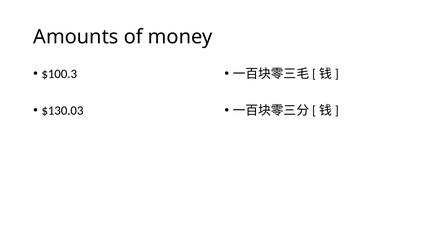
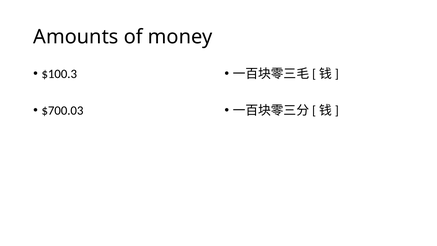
$130.03: $130.03 -> $700.03 (62, 111)
